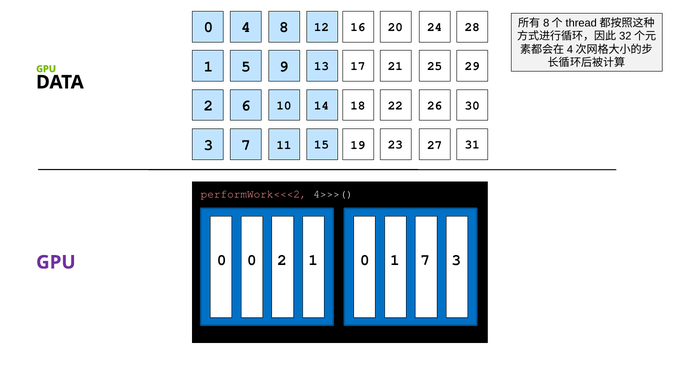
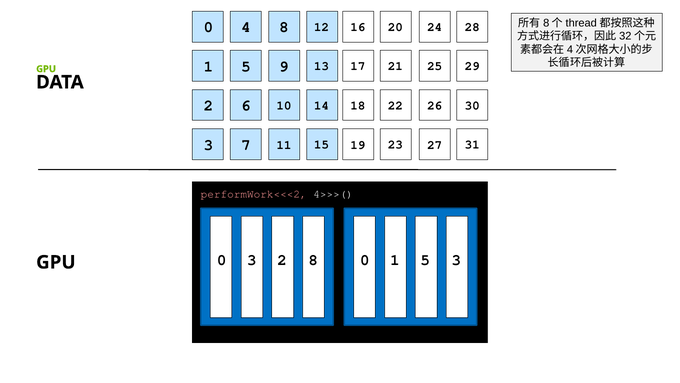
0 0: 0 -> 3 (252, 260)
2 1: 1 -> 8 (313, 260)
1 7: 7 -> 5 (425, 260)
GPU colour: purple -> black (56, 262)
